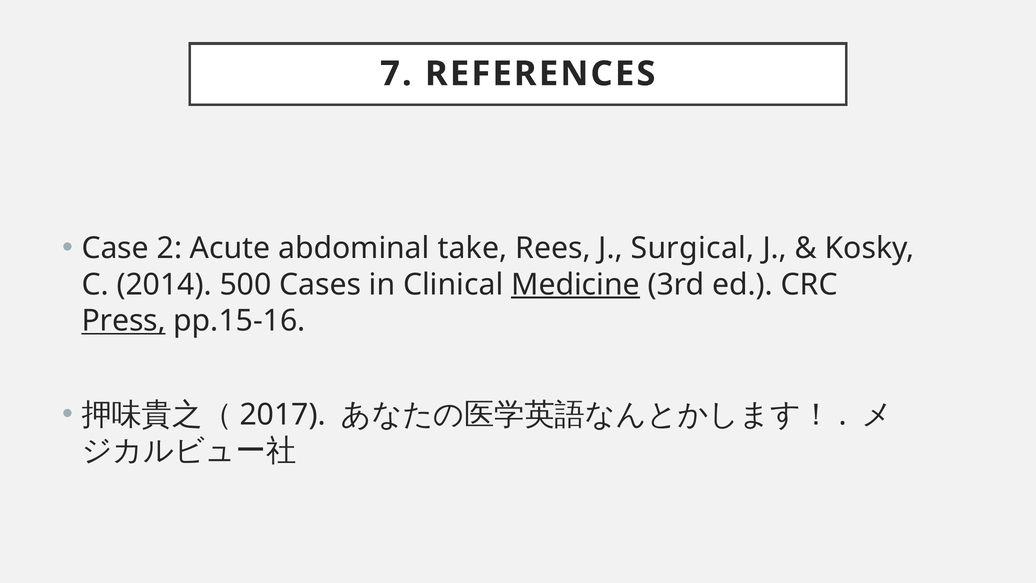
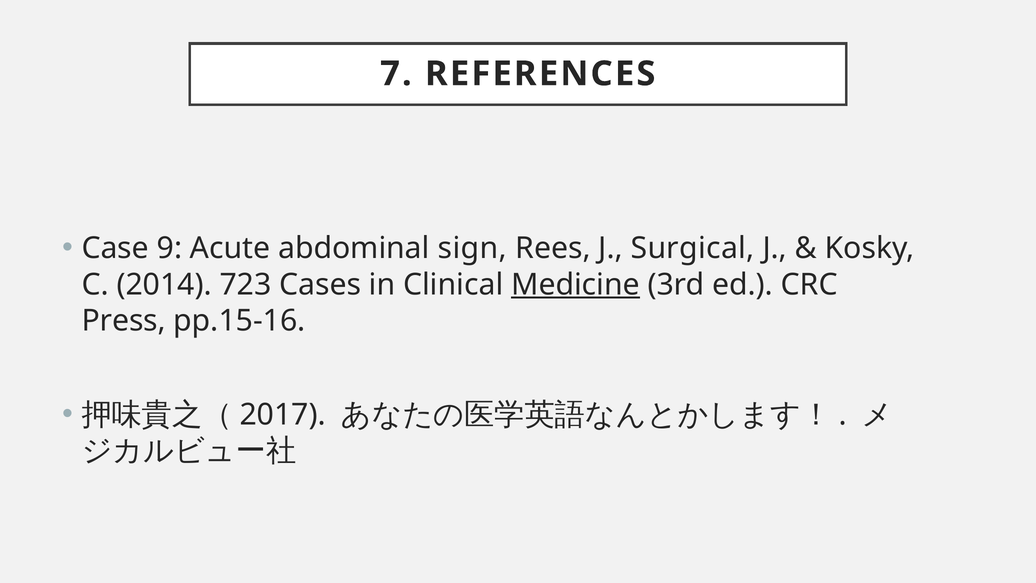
2: 2 -> 9 (169, 248)
take: take -> sign (472, 248)
500: 500 -> 723 (245, 284)
Press underline: present -> none (124, 321)
